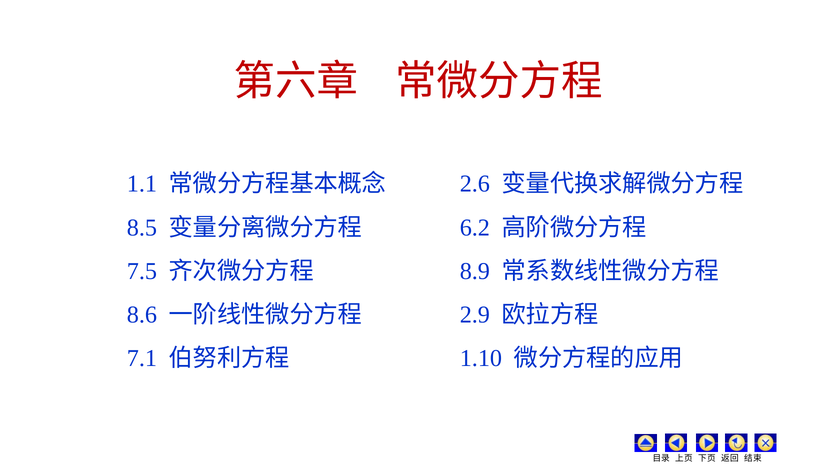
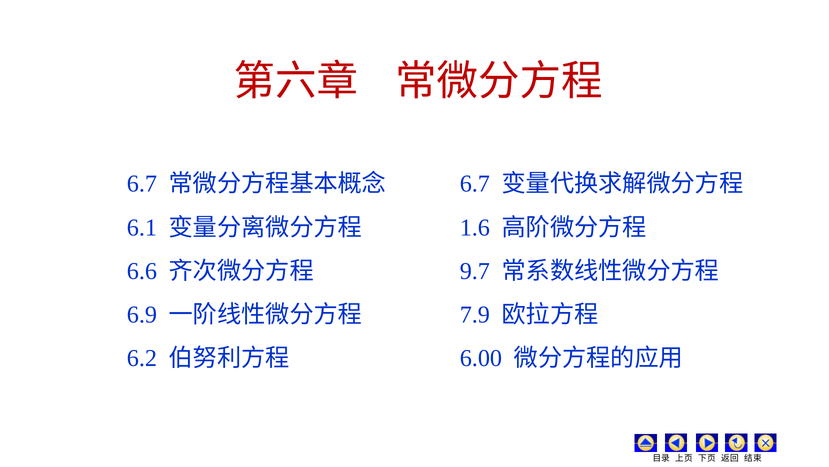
1.1: 1.1 -> 6.7 (142, 184)
2.6: 2.6 -> 6.7 (475, 184)
8.5: 8.5 -> 6.1 (142, 227)
6.2: 6.2 -> 1.6 (475, 227)
7.5: 7.5 -> 6.6 (142, 271)
8.9: 8.9 -> 9.7 (475, 271)
8.6: 8.6 -> 6.9 (142, 314)
2.9: 2.9 -> 7.9 (475, 314)
7.1: 7.1 -> 6.2 (142, 358)
1.10: 1.10 -> 6.00 (481, 358)
